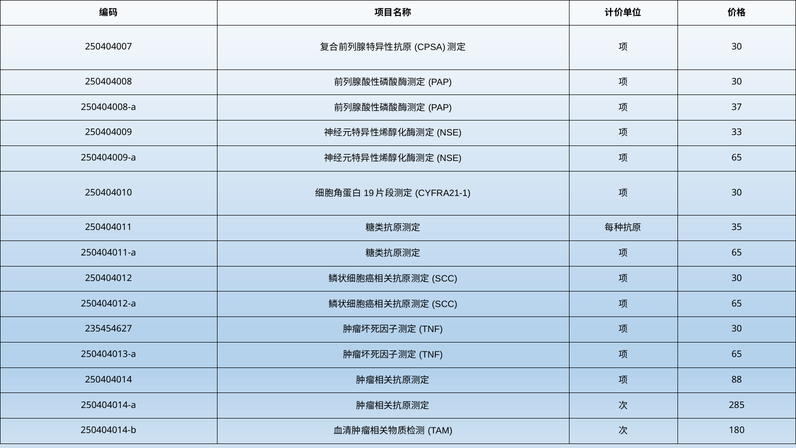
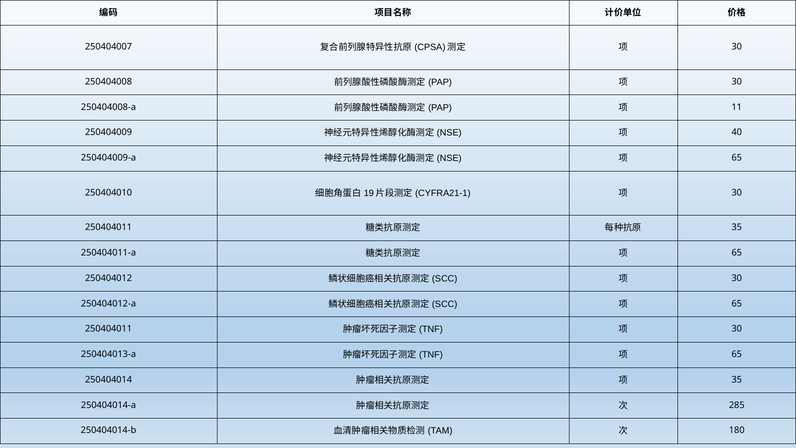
37: 37 -> 11 (737, 107)
33: 33 -> 40 (737, 132)
235454627: 235454627 -> 250404011 (108, 329)
88: 88 -> 35 (737, 379)
